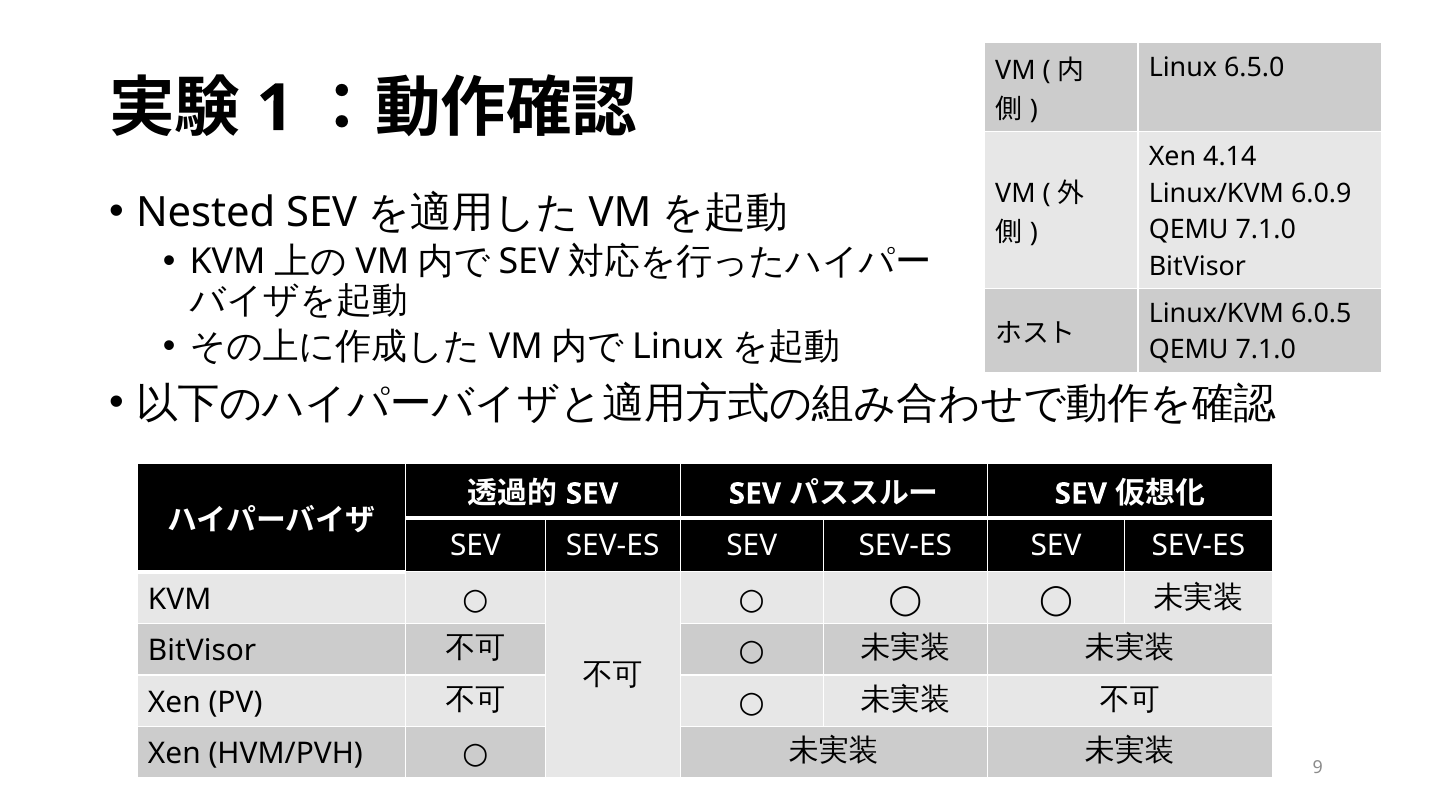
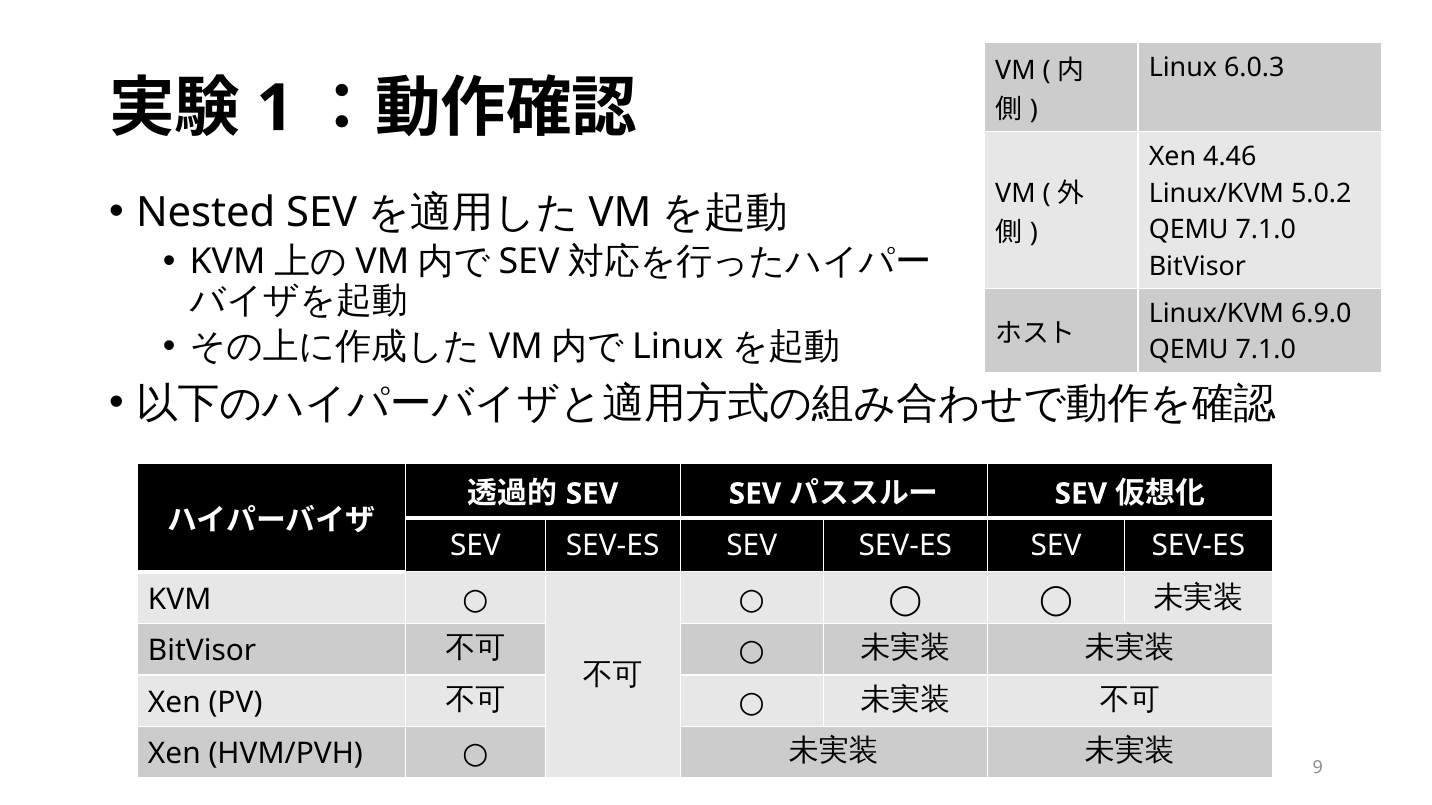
6.5.0: 6.5.0 -> 6.0.3 (1254, 68)
4.14: 4.14 -> 4.46 (1230, 157)
6.0.9: 6.0.9 -> 5.0.2 (1321, 193)
6.0.5: 6.0.5 -> 6.9.0 (1321, 314)
